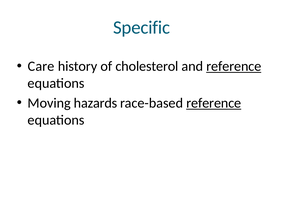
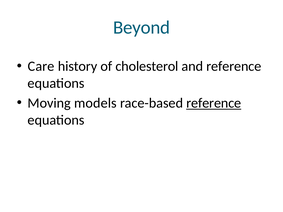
Specific: Specific -> Beyond (142, 28)
reference underline: present -> none (234, 66)
hazards: hazards -> models (95, 103)
